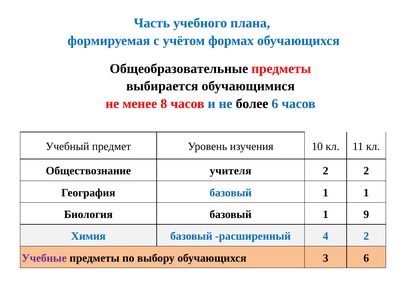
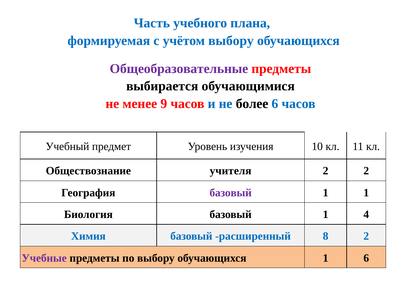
учётом формах: формах -> выбору (231, 41)
Общеобразовательные colour: black -> purple (179, 68)
8: 8 -> 9 (164, 103)
базовый colour: blue -> purple (231, 192)
9: 9 -> 4 (366, 214)
4: 4 -> 8 (326, 236)
обучающихся 3: 3 -> 1 (326, 258)
